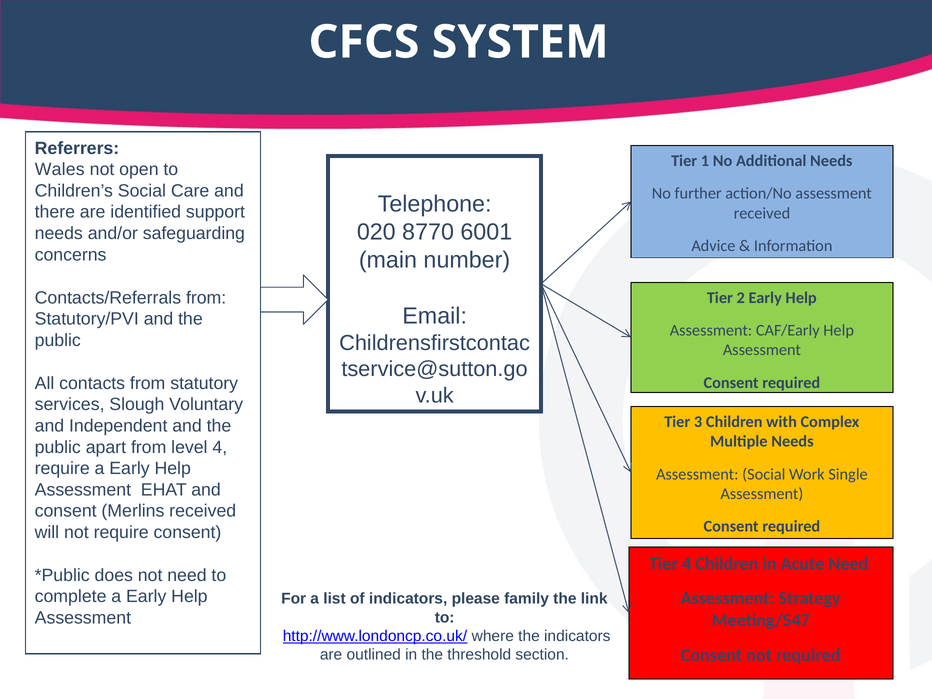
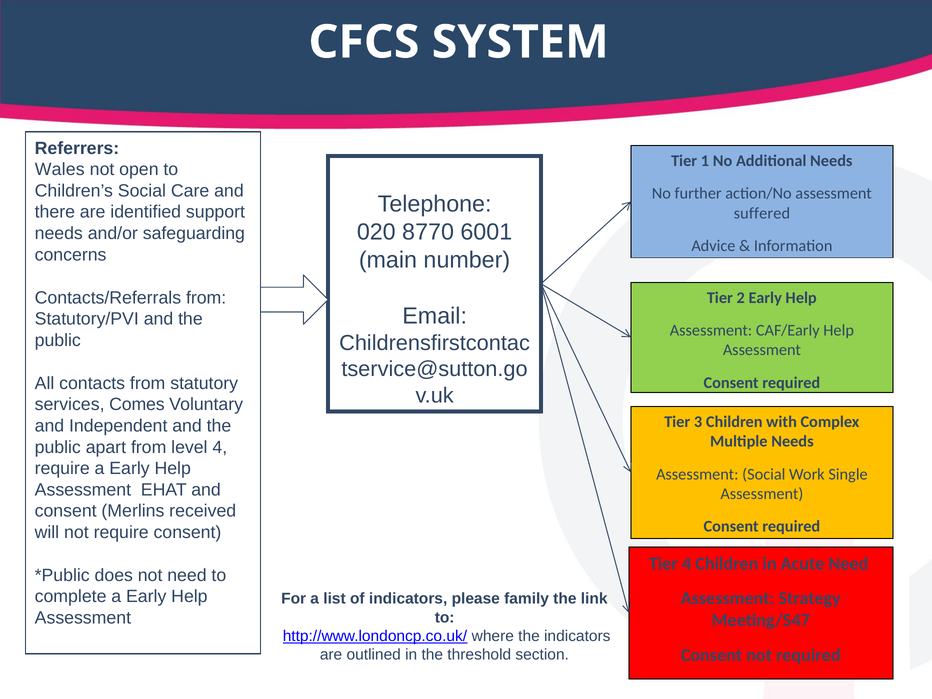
received: received -> suffered (762, 213)
Slough: Slough -> Comes (137, 405)
